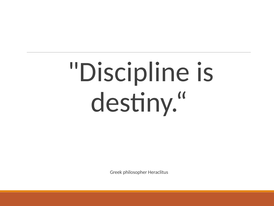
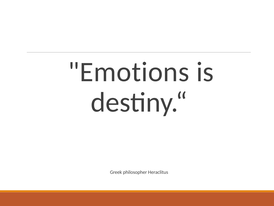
Discipline: Discipline -> Emotions (129, 72)
